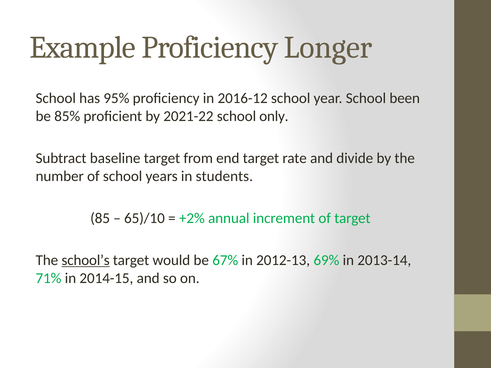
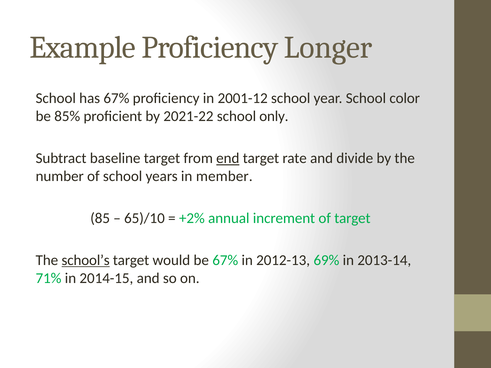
has 95%: 95% -> 67% (116, 98)
2016-12: 2016-12 -> 2001-12 (243, 98)
been: been -> color (405, 98)
end underline: none -> present (228, 158)
students: students -> member (224, 176)
